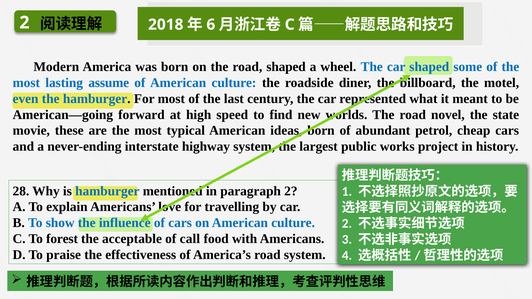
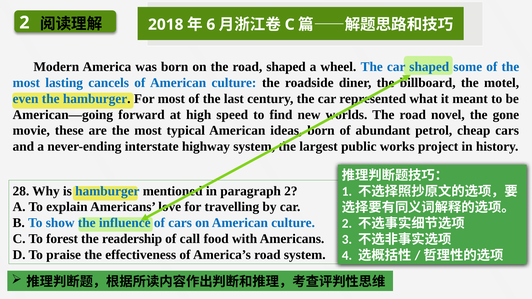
assume: assume -> cancels (109, 83)
state: state -> gone (506, 115)
acceptable: acceptable -> readership (132, 239)
